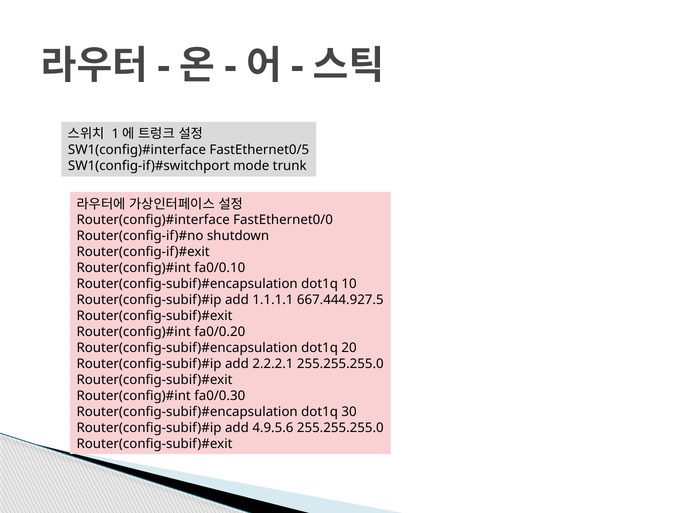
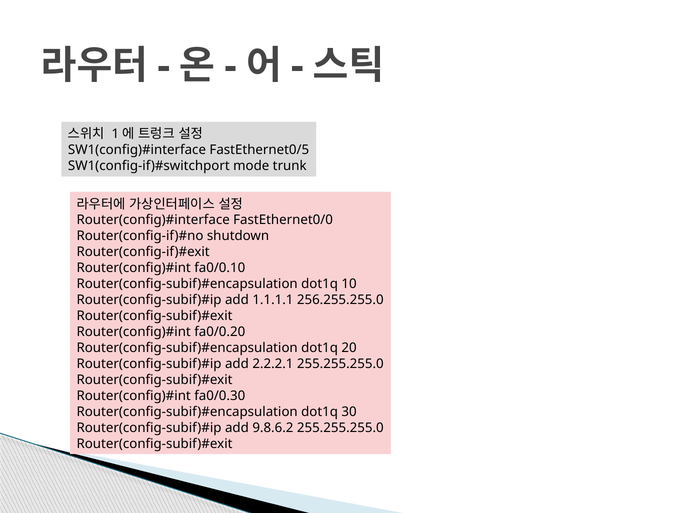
667.444.927.5: 667.444.927.5 -> 256.255.255.0 (340, 299)
4.9.5.6: 4.9.5.6 -> 9.8.6.2 (273, 427)
